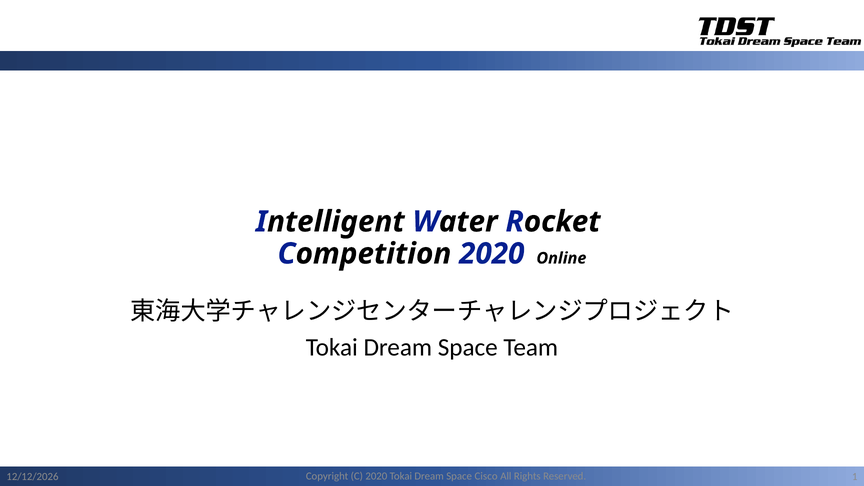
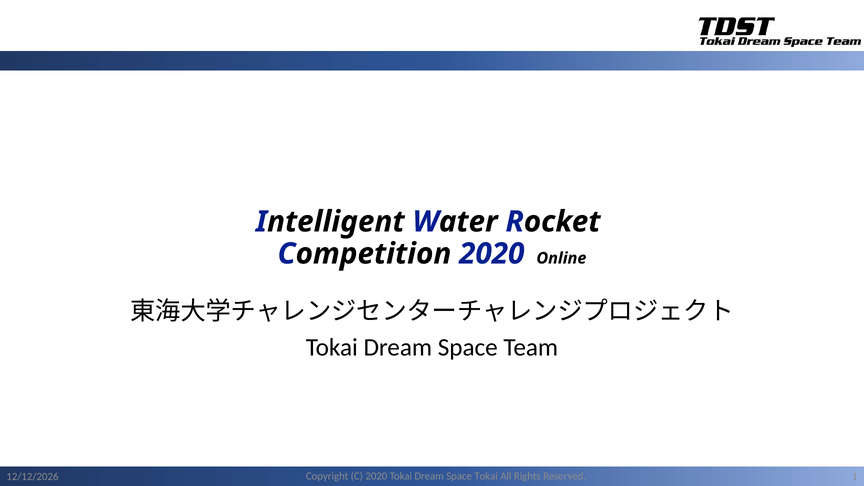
Space Cisco: Cisco -> Tokai (486, 476)
